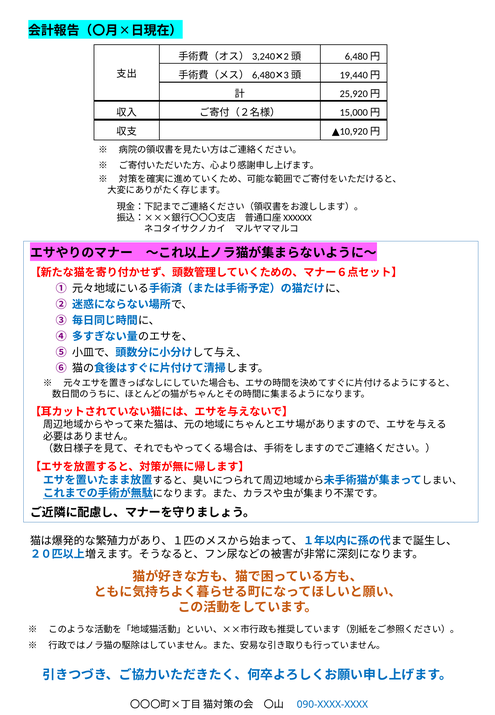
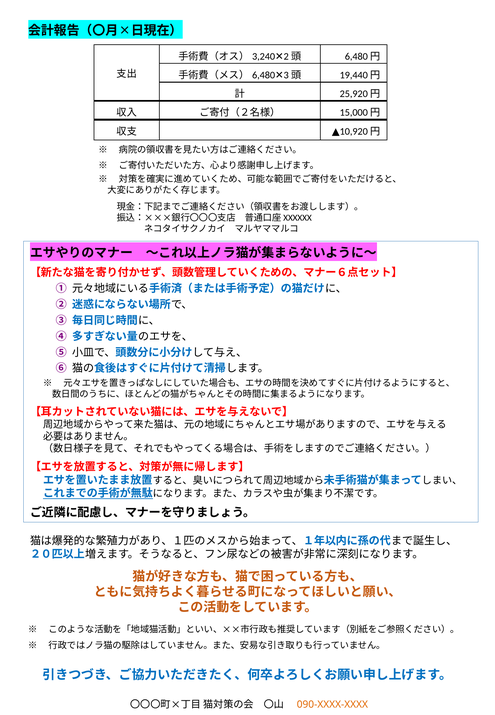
090-XXXX-XXXX colour: blue -> orange (332, 705)
